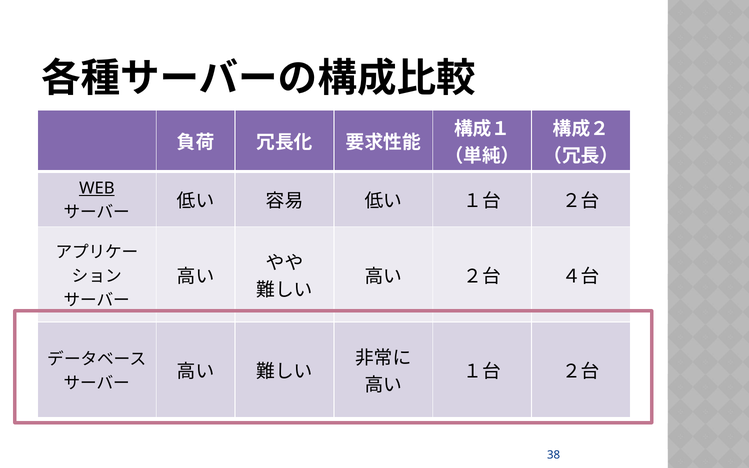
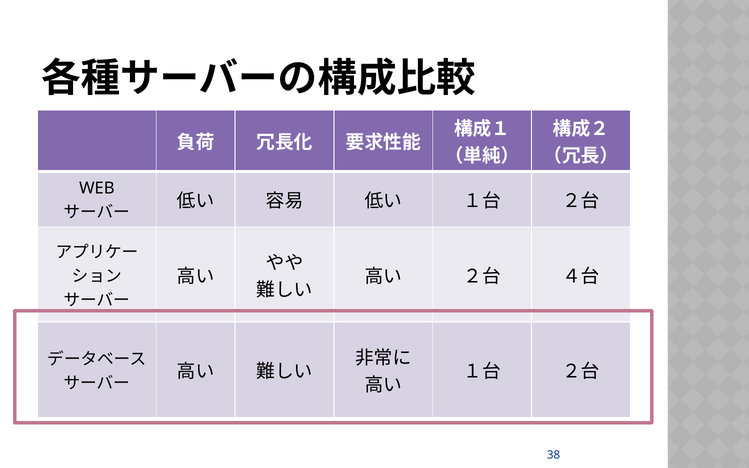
WEB underline: present -> none (97, 188)
